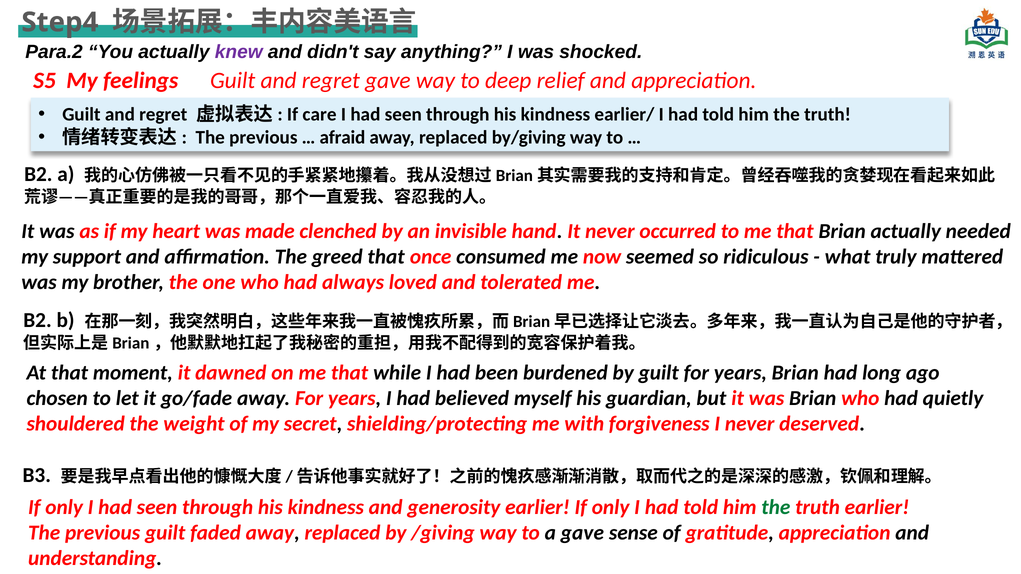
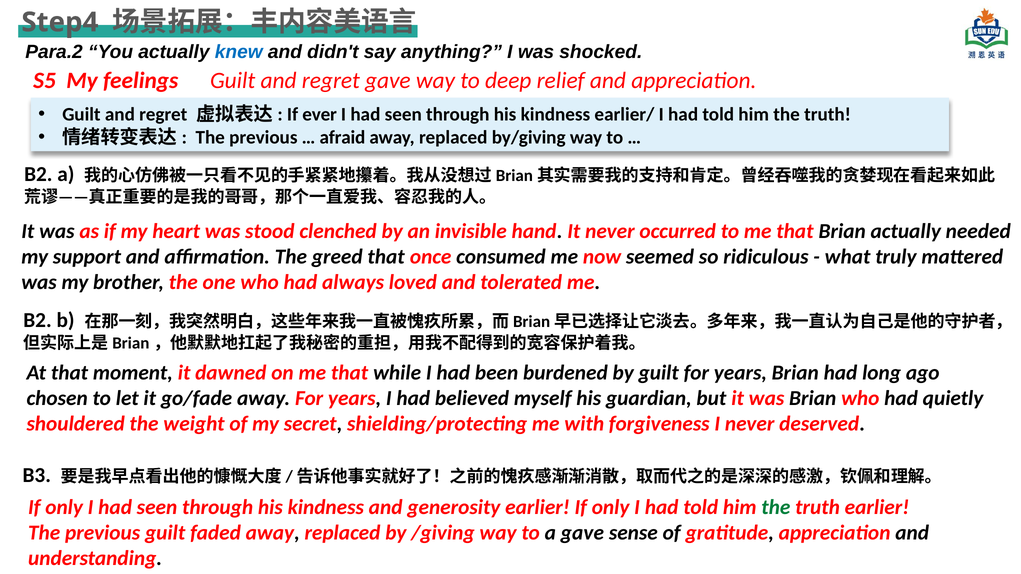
knew colour: purple -> blue (239, 52)
care: care -> ever (320, 114)
made: made -> stood (270, 231)
